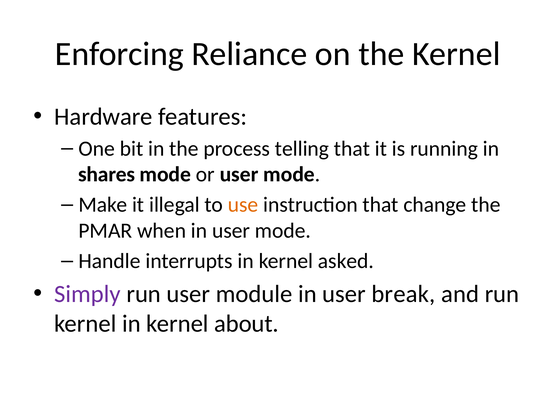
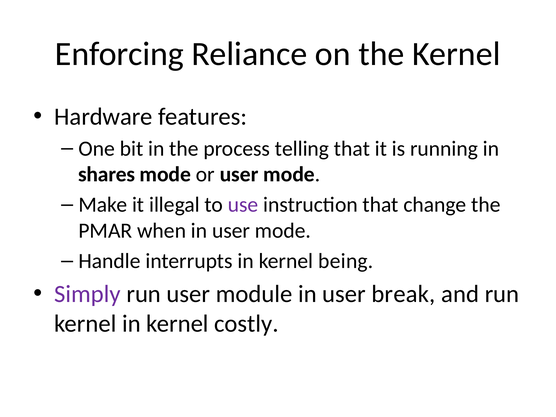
use colour: orange -> purple (243, 205)
asked: asked -> being (346, 261)
about: about -> costly (246, 324)
